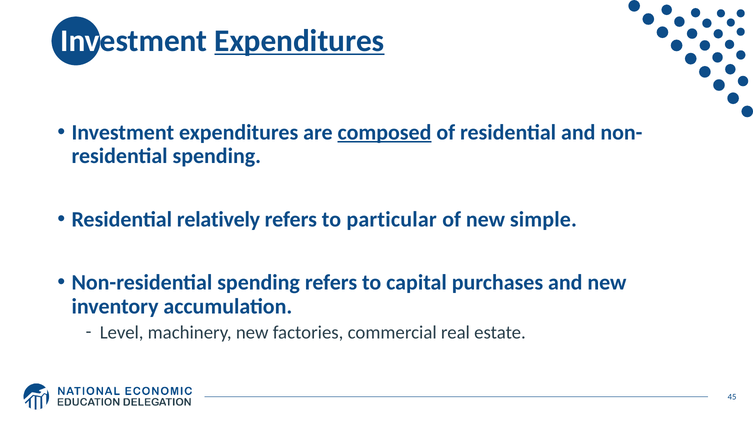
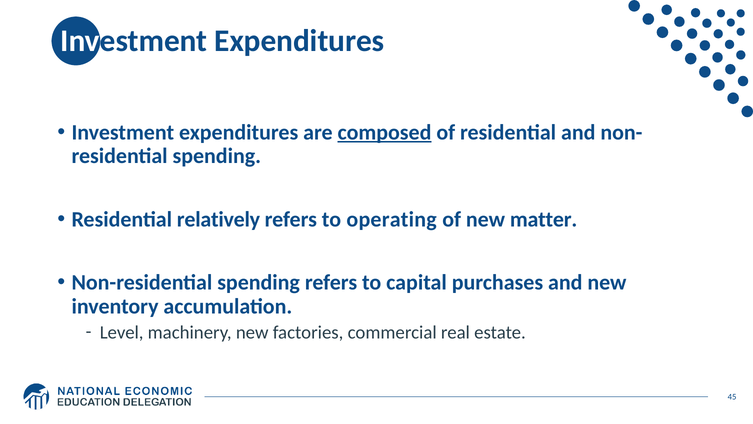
Expenditures underline: present -> none (299, 41)
particular: particular -> operating (392, 219)
simple: simple -> matter (544, 219)
